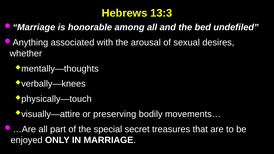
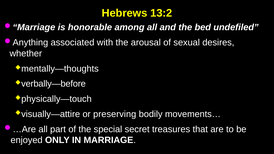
13:3: 13:3 -> 13:2 (161, 13)
verbally—knees: verbally—knees -> verbally—before (53, 84)
